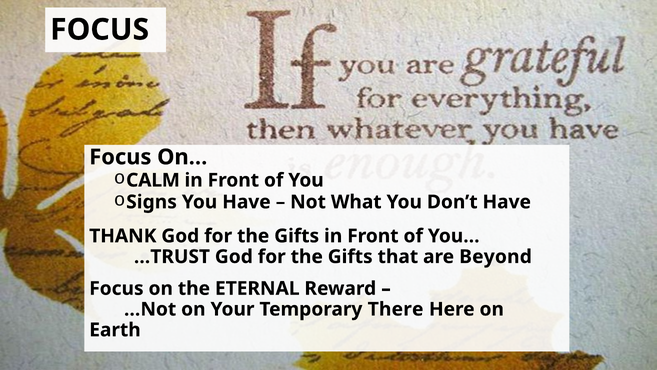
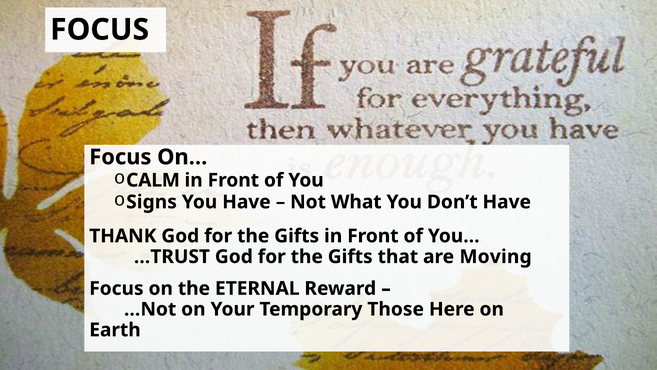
Beyond: Beyond -> Moving (496, 256)
There: There -> Those (396, 309)
